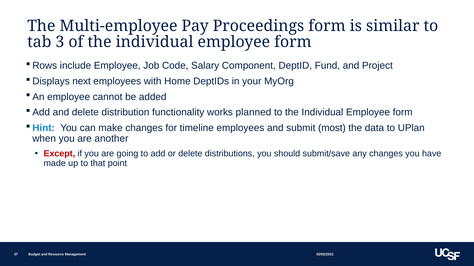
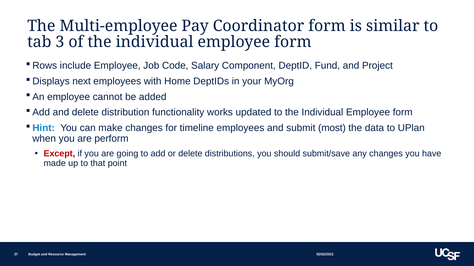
Proceedings: Proceedings -> Coordinator (258, 26)
planned: planned -> updated (253, 113)
another: another -> perform (111, 139)
